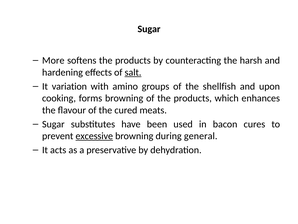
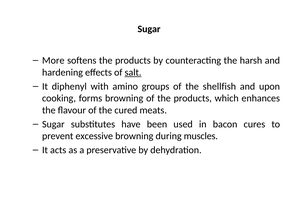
variation: variation -> diphenyl (69, 86)
excessive underline: present -> none (94, 136)
general: general -> muscles (201, 136)
